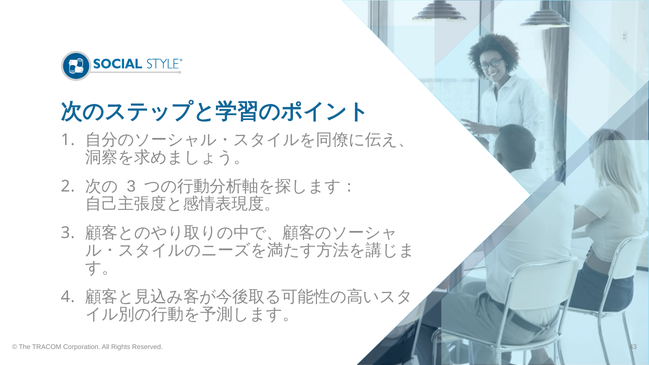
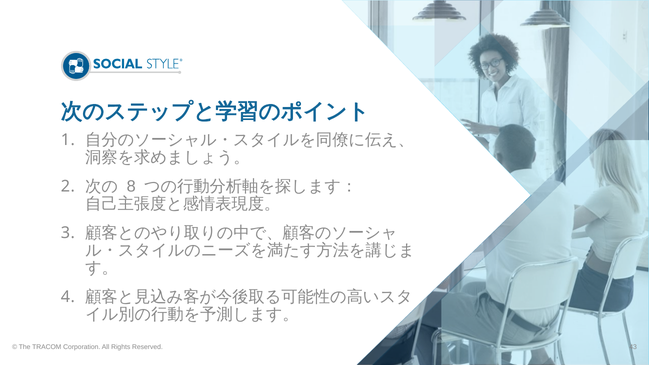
3: 3 -> 8 (131, 186)
